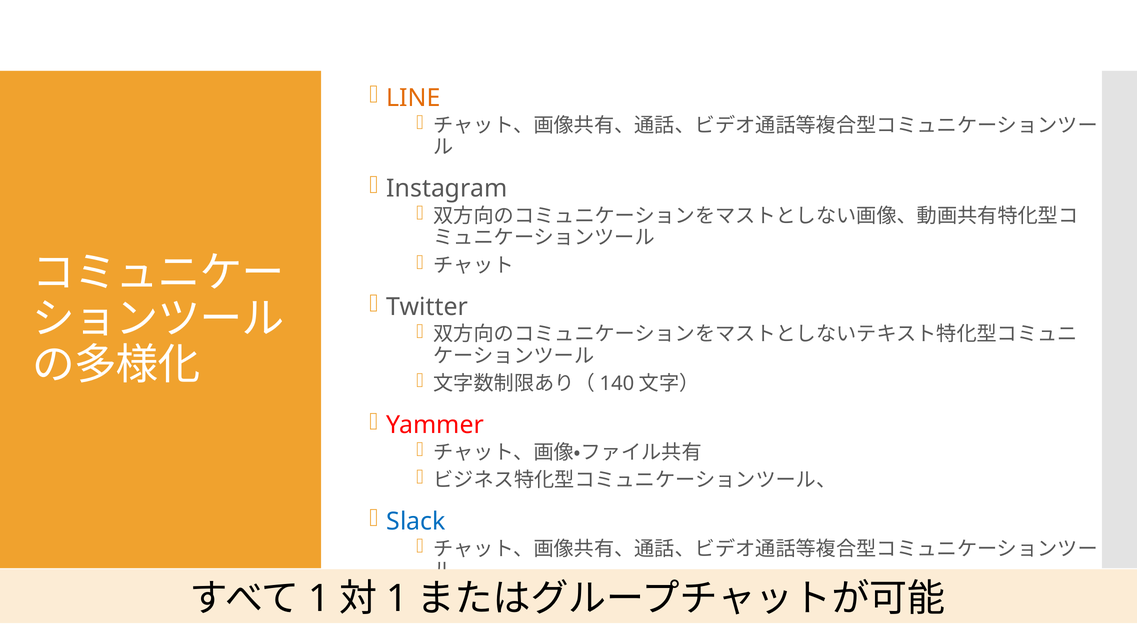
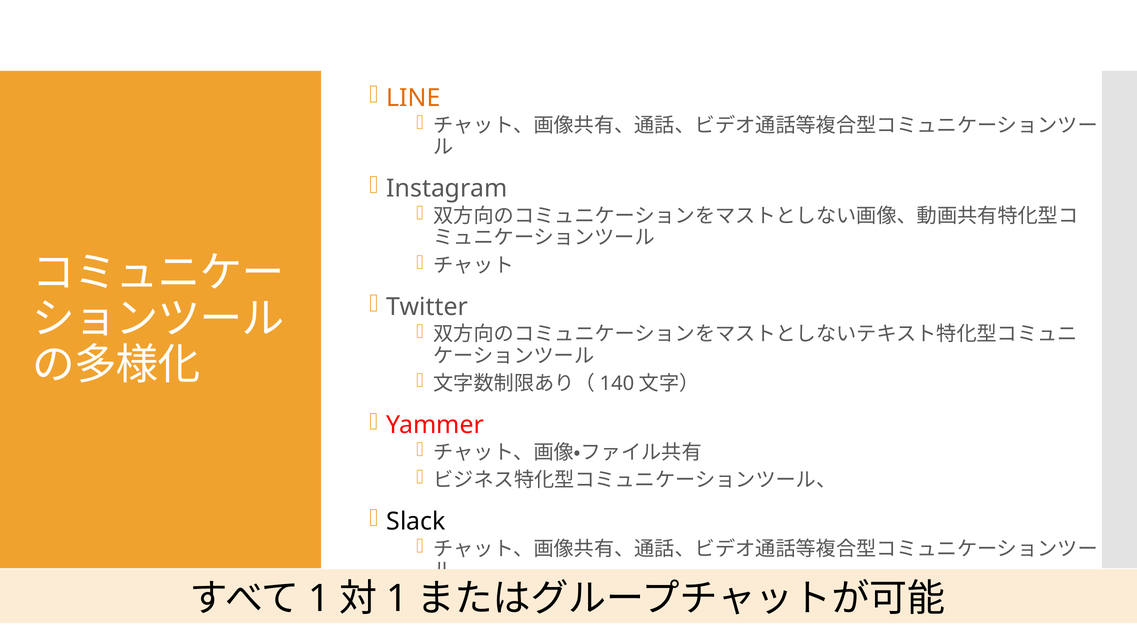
Slack colour: blue -> black (416, 521)
